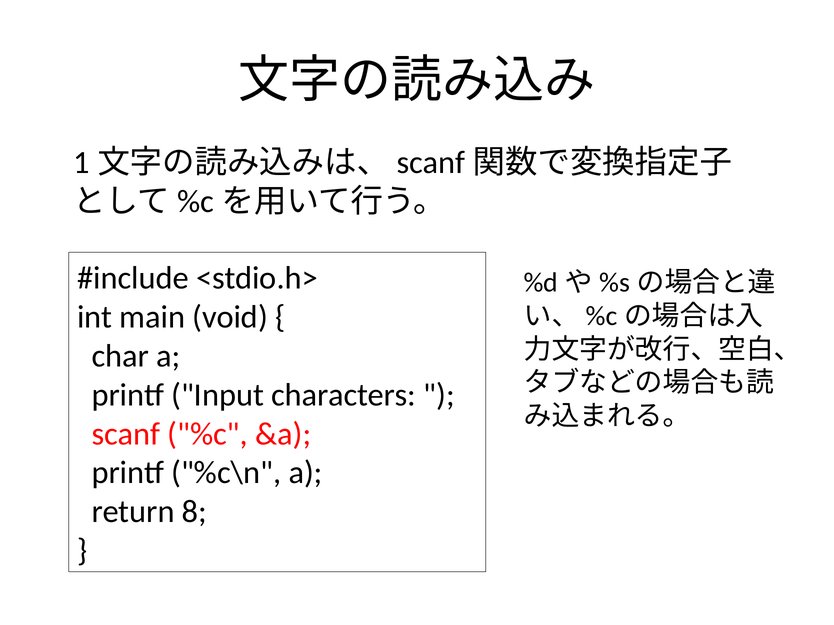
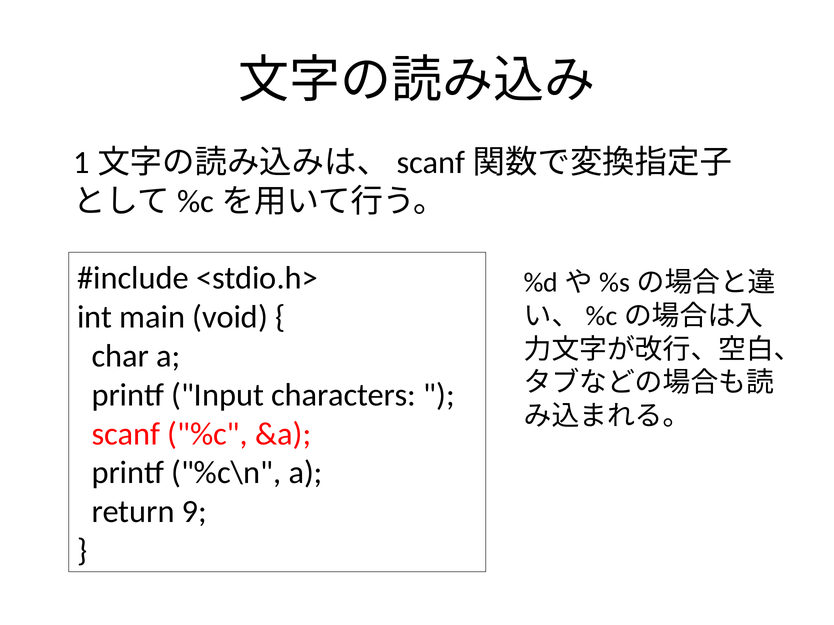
8: 8 -> 9 (194, 512)
